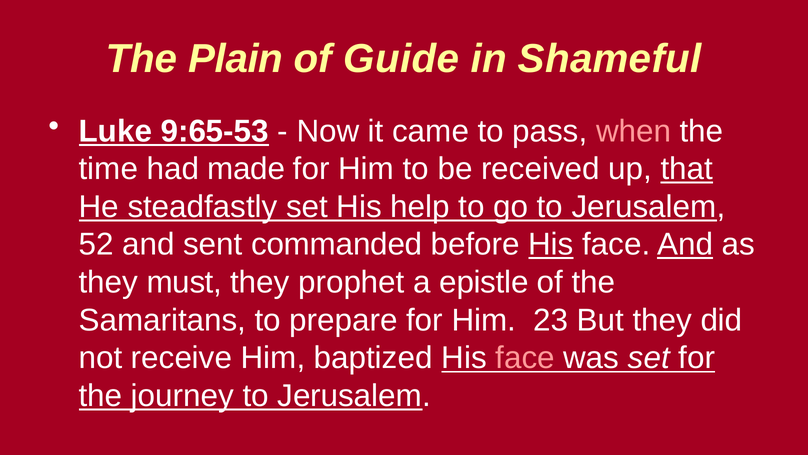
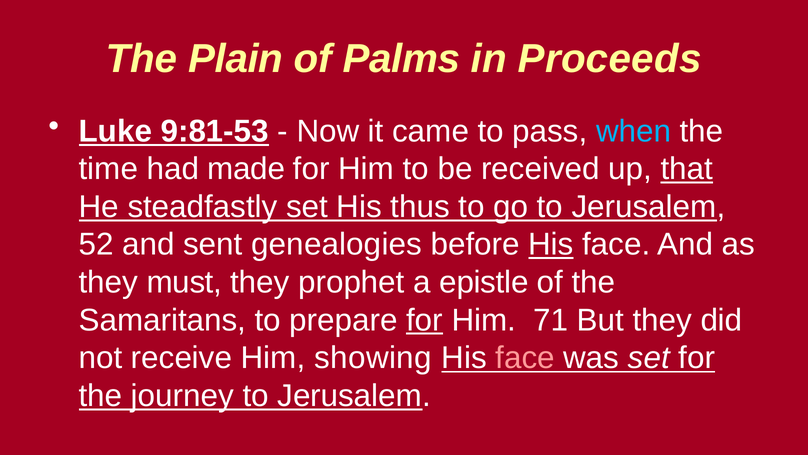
Guide: Guide -> Palms (402, 59)
Shameful: Shameful -> Proceeds (610, 59)
9:65-53: 9:65-53 -> 9:81-53 (215, 131)
when colour: pink -> light blue (634, 131)
help: help -> thus (420, 207)
commanded: commanded -> genealogies (337, 244)
And underline: present -> none (685, 244)
for underline: none -> present (425, 320)
23: 23 -> 71 (551, 320)
baptized: baptized -> showing (373, 358)
